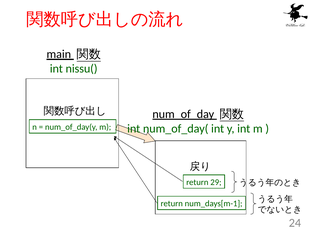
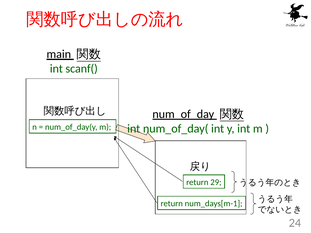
nissu(: nissu( -> scanf( (82, 69)
